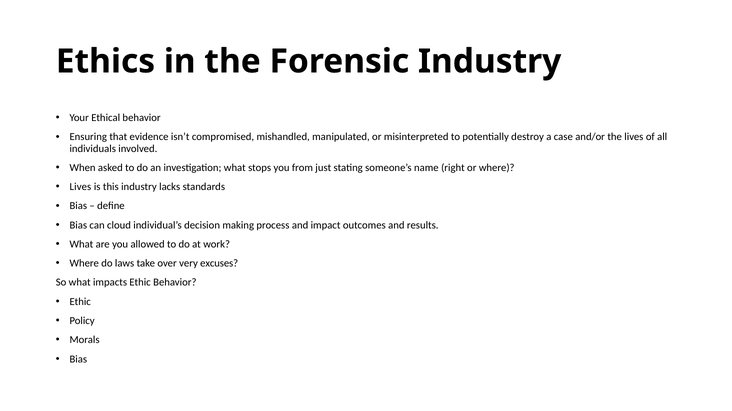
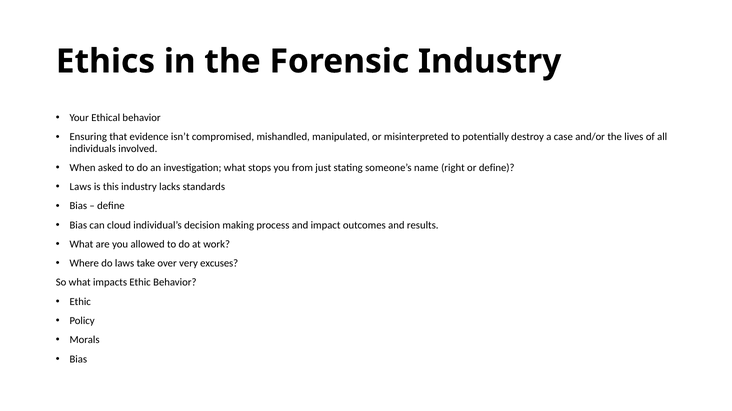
or where: where -> define (497, 168)
Lives: Lives -> Laws (80, 187)
